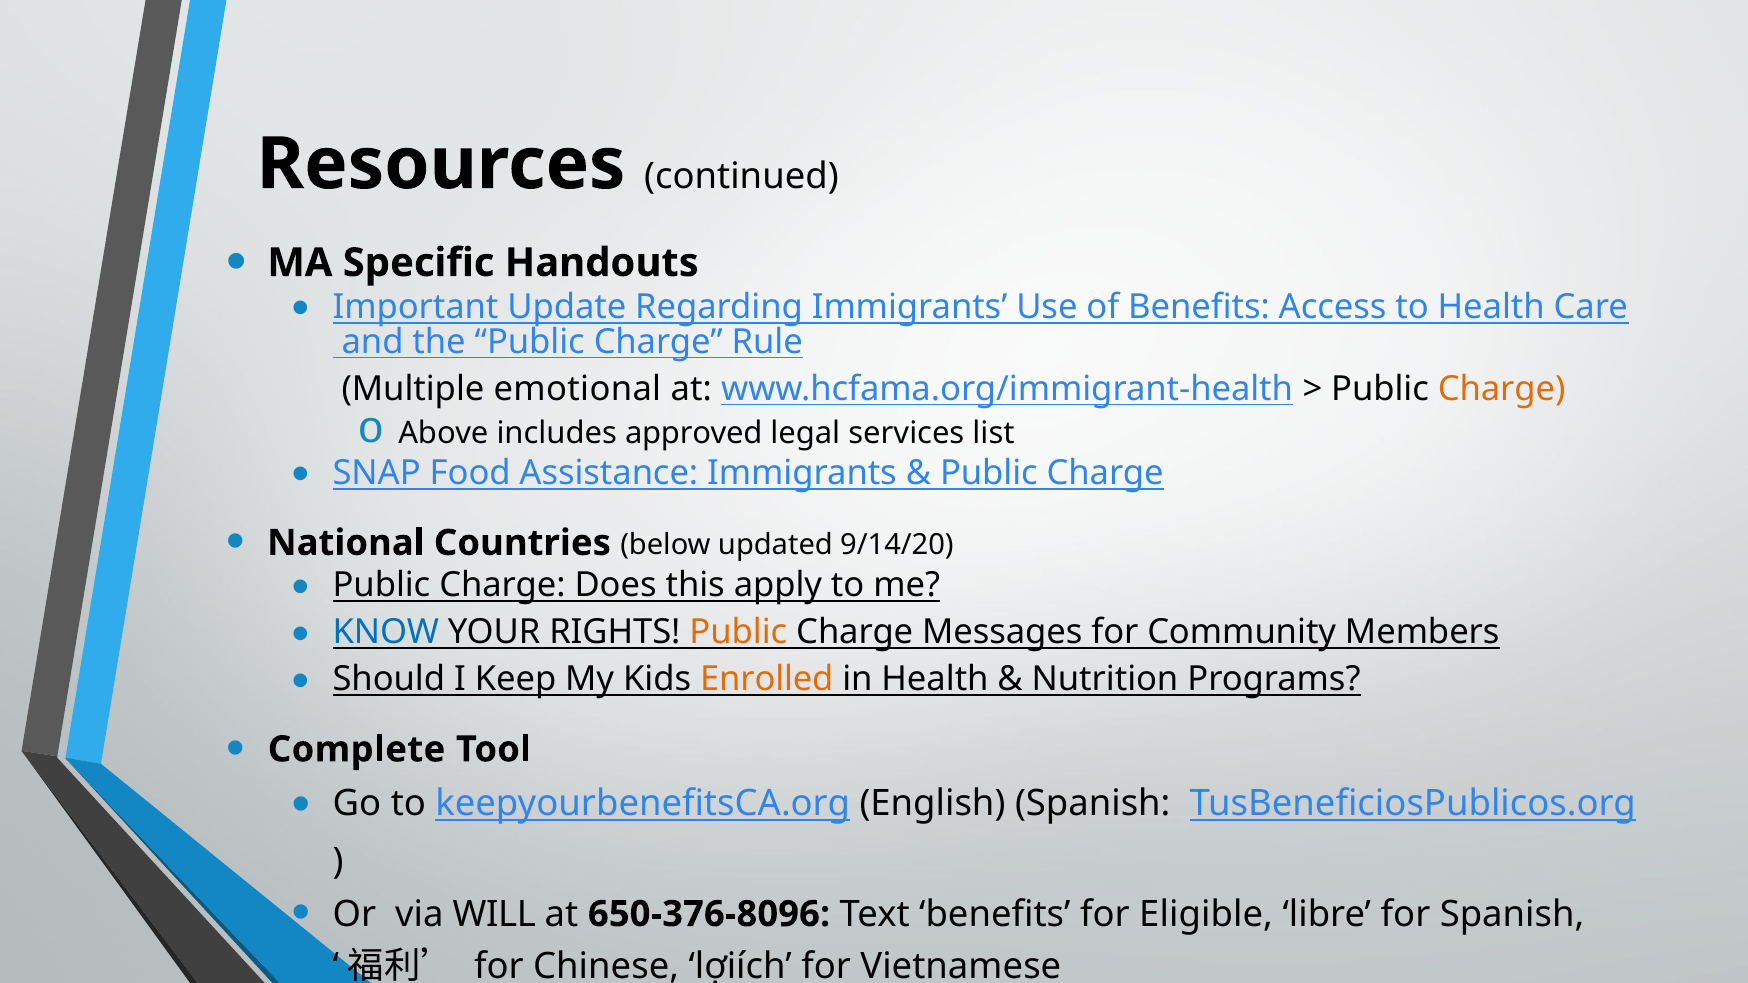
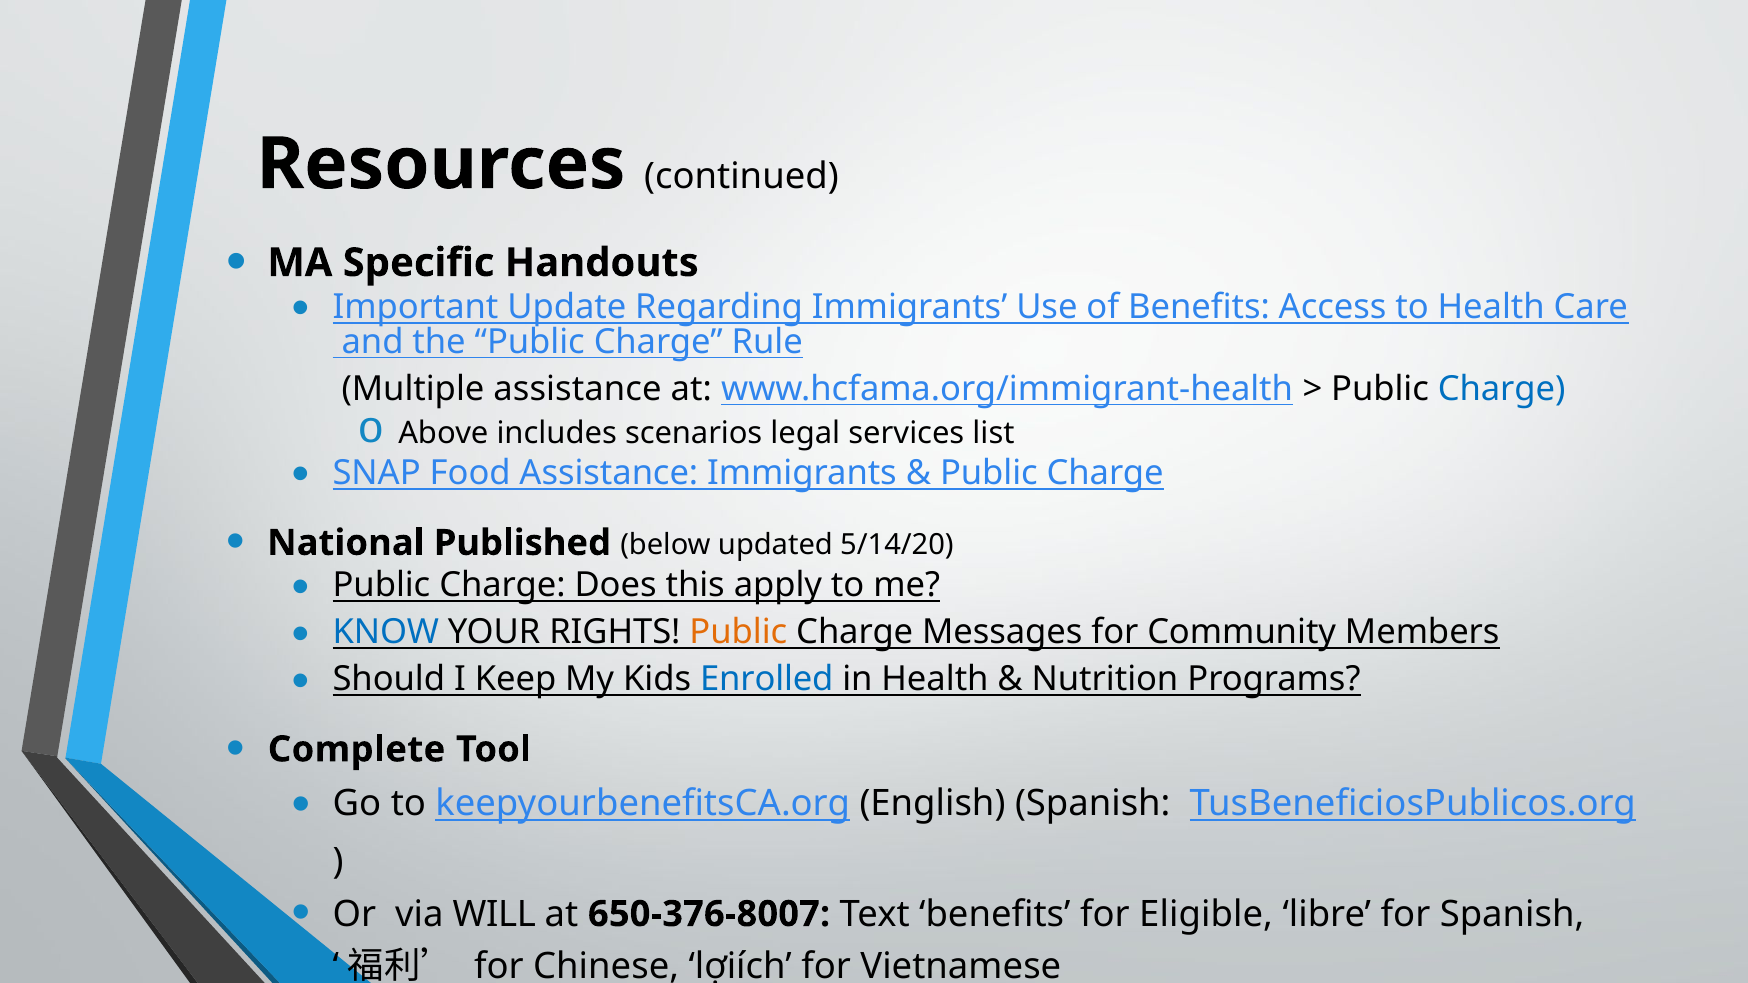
Multiple emotional: emotional -> assistance (578, 389)
Charge colour: orange -> blue (1502, 389)
approved: approved -> scenarios (694, 433)
Countries: Countries -> Published (522, 543)
9/14/20: 9/14/20 -> 5/14/20 (897, 545)
Enrolled colour: orange -> blue (767, 679)
650-376-8096: 650-376-8096 -> 650-376-8007 (709, 914)
